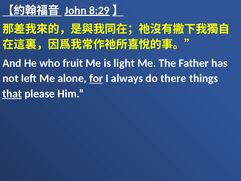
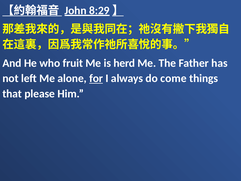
light: light -> herd (124, 63)
there: there -> come (173, 78)
that underline: present -> none (12, 94)
